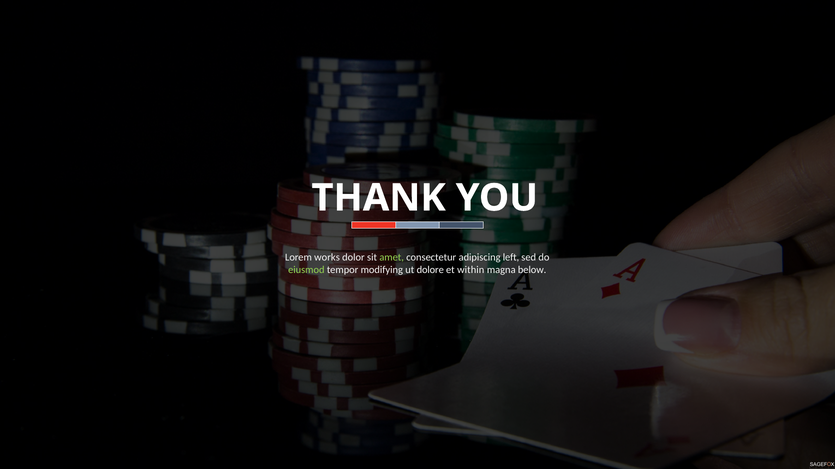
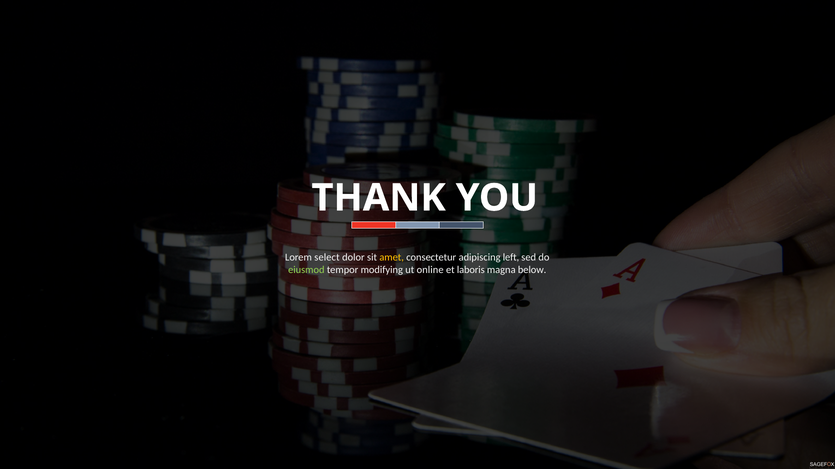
works: works -> select (327, 258)
amet colour: light green -> yellow (392, 258)
dolore: dolore -> online (430, 270)
within: within -> laboris (471, 270)
